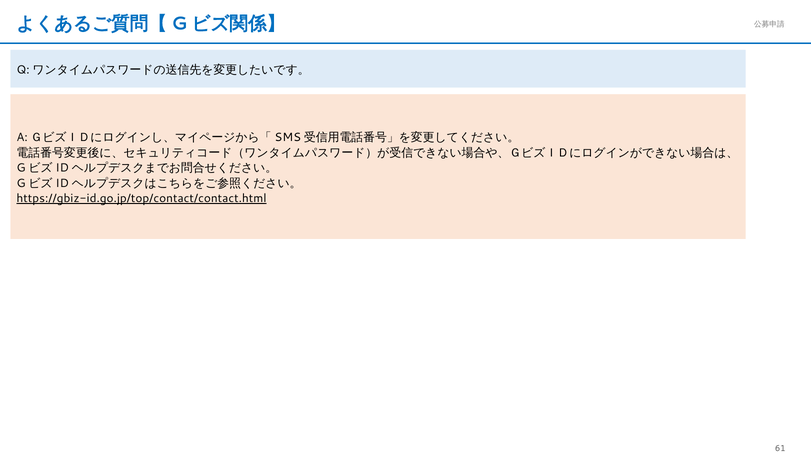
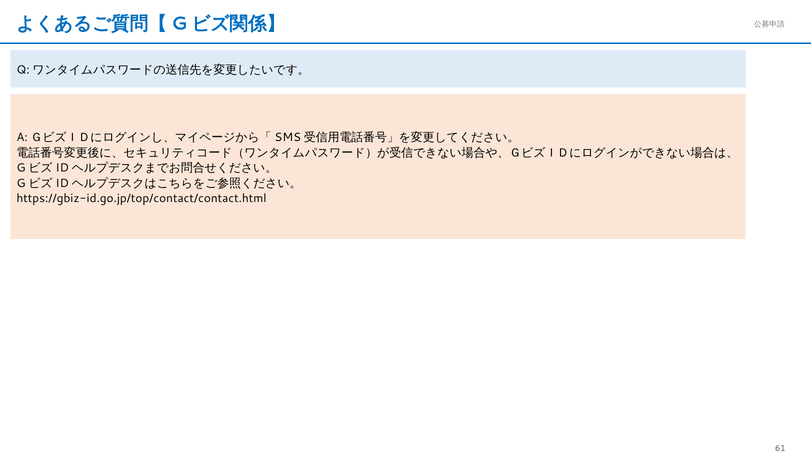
https://gbiz-id.go.jp/top/contact/contact.html underline: present -> none (142, 198)
